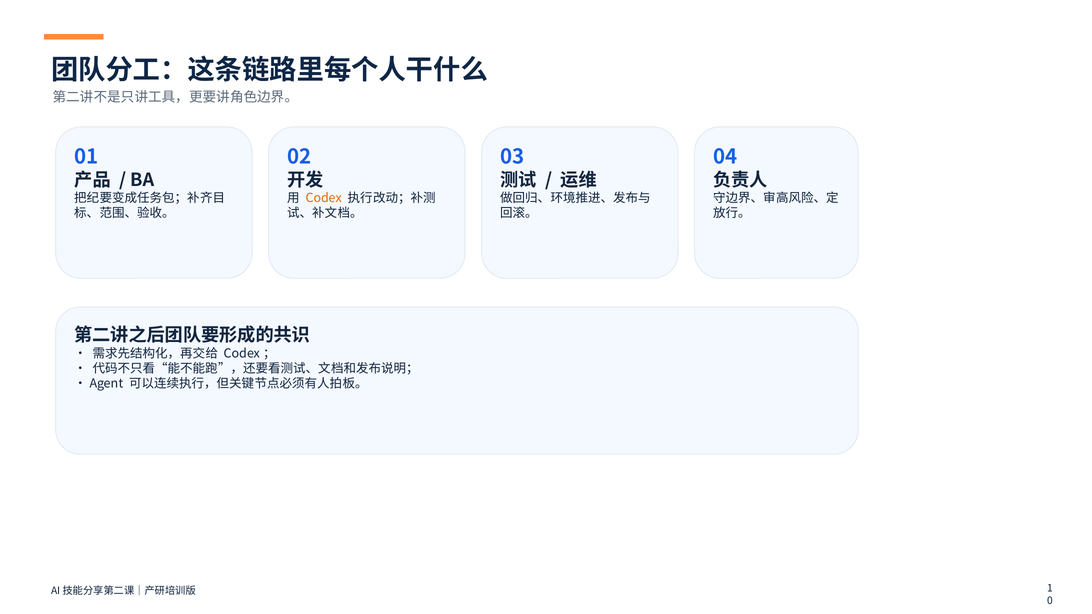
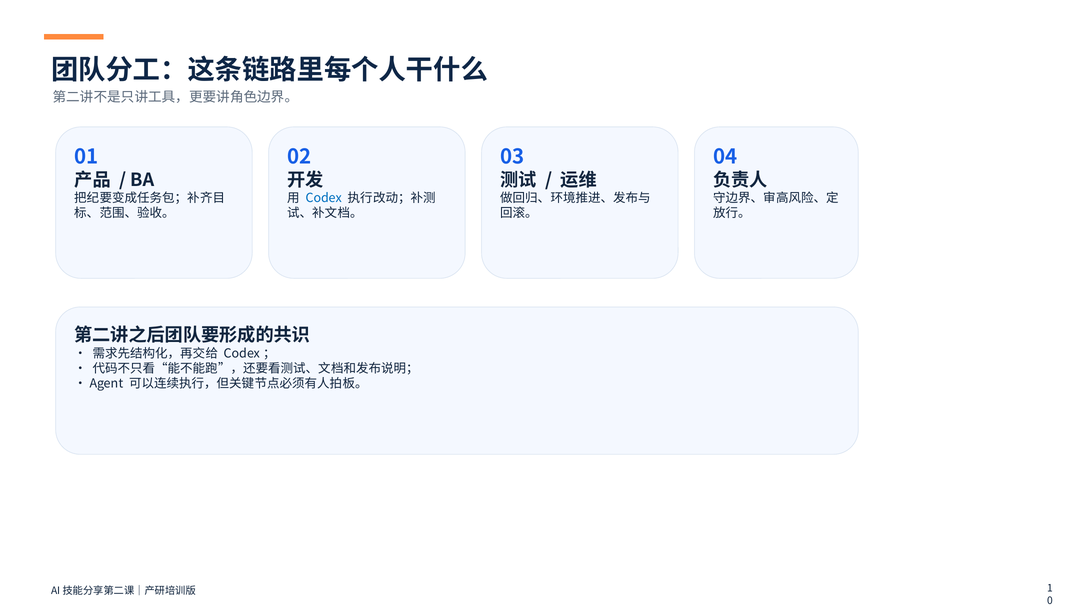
Codex colour: orange -> blue (324, 198)
